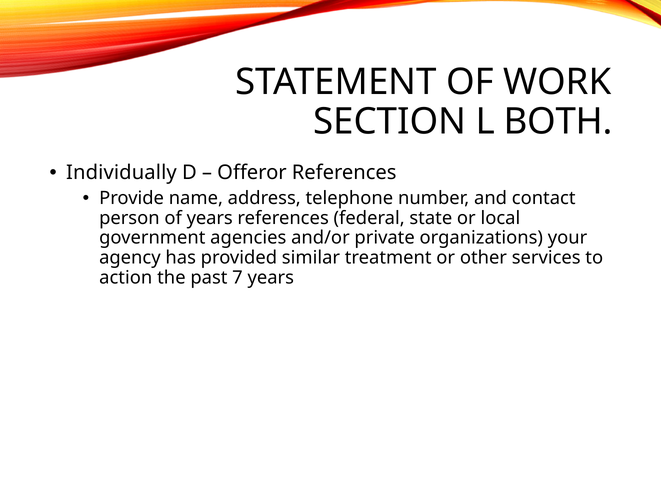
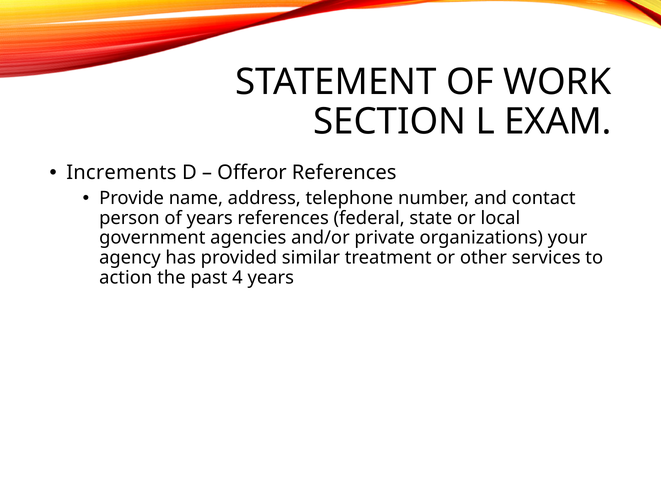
BOTH: BOTH -> EXAM (558, 122)
Individually: Individually -> Increments (121, 173)
7: 7 -> 4 (237, 277)
